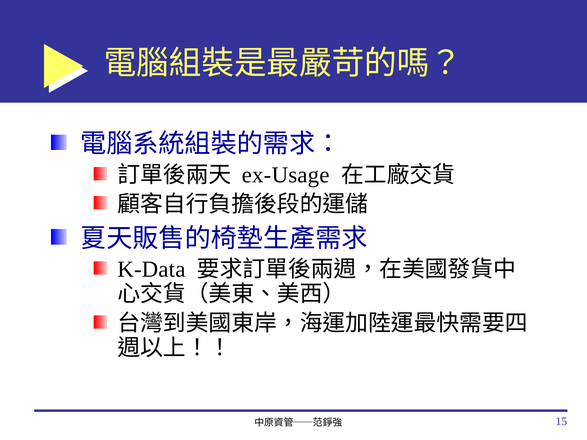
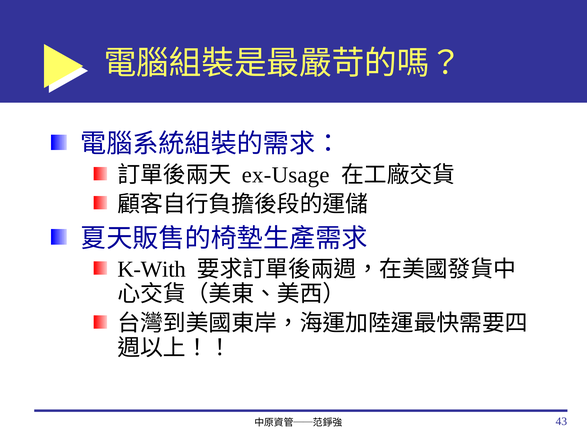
K-Data: K-Data -> K-With (152, 270)
15: 15 -> 43 (561, 421)
